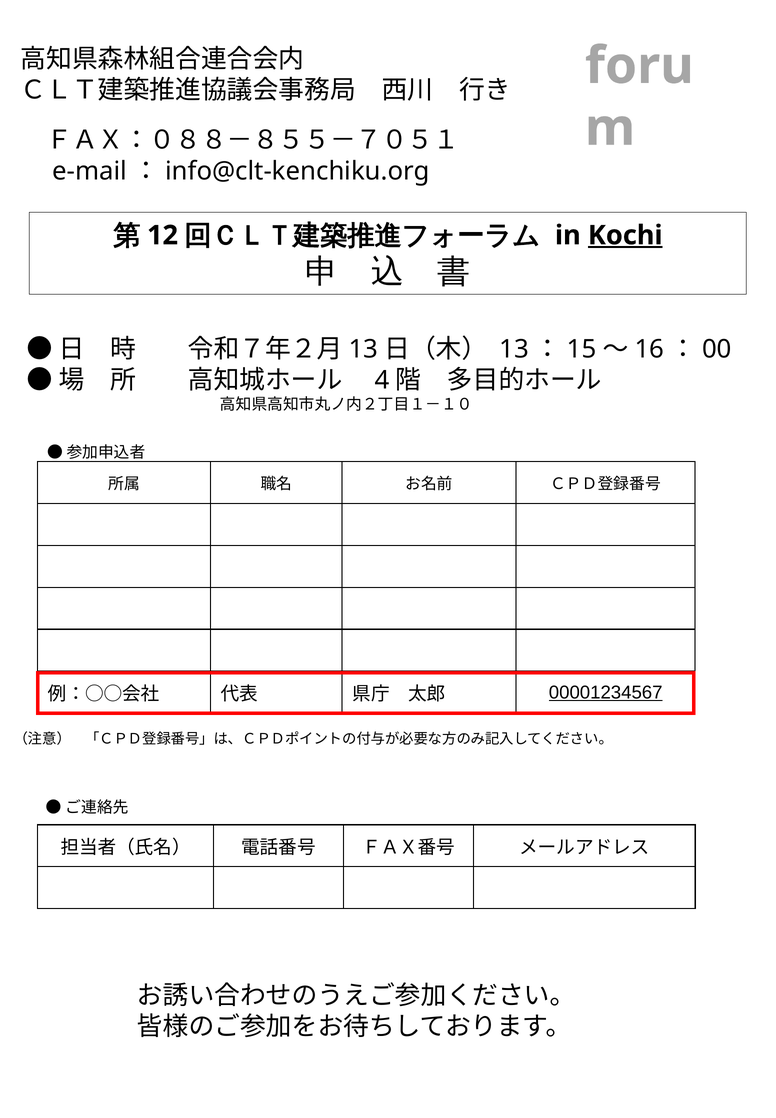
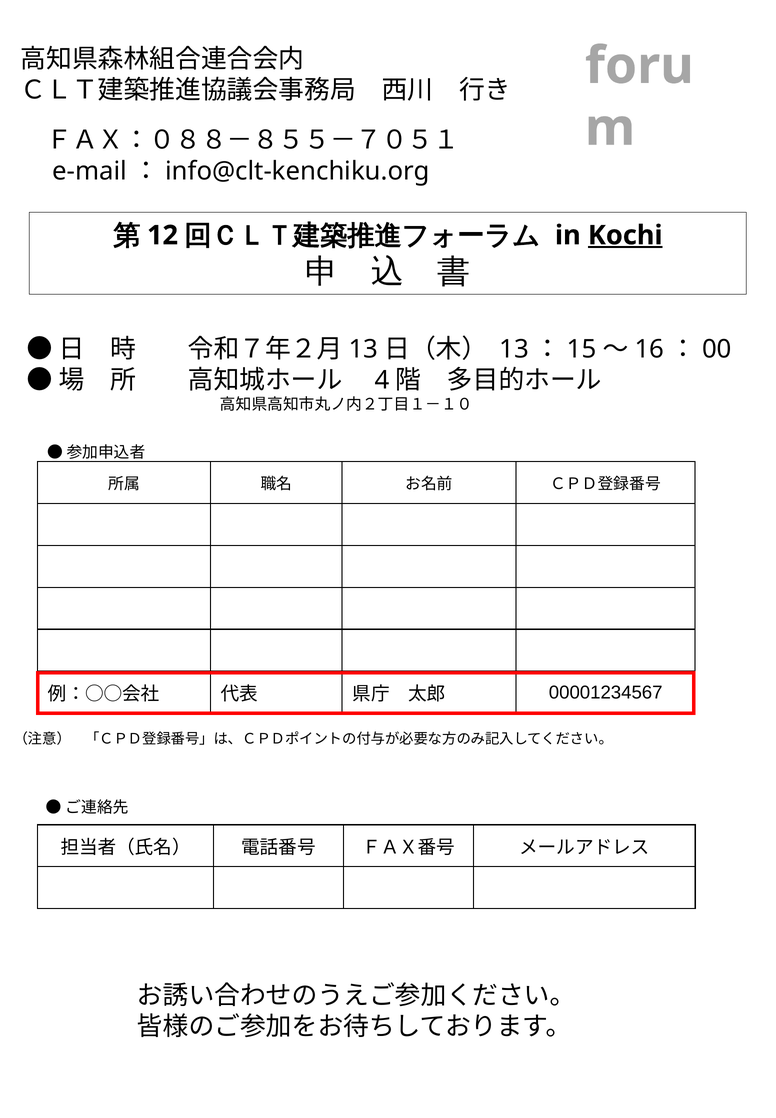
00001234567 underline: present -> none (606, 693)
